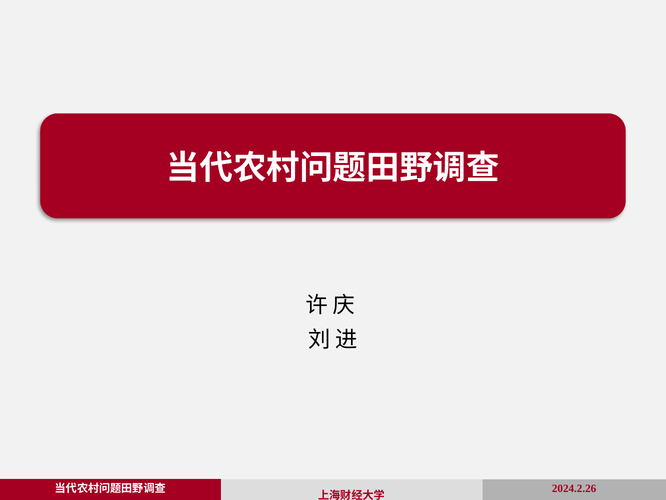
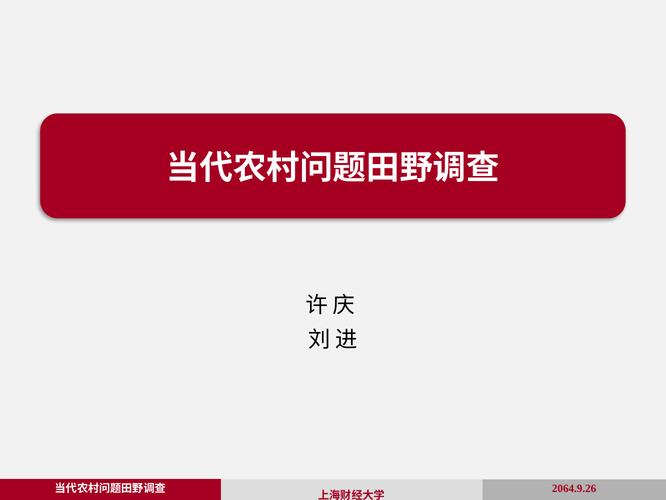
2024.2.26: 2024.2.26 -> 2064.9.26 (574, 488)
